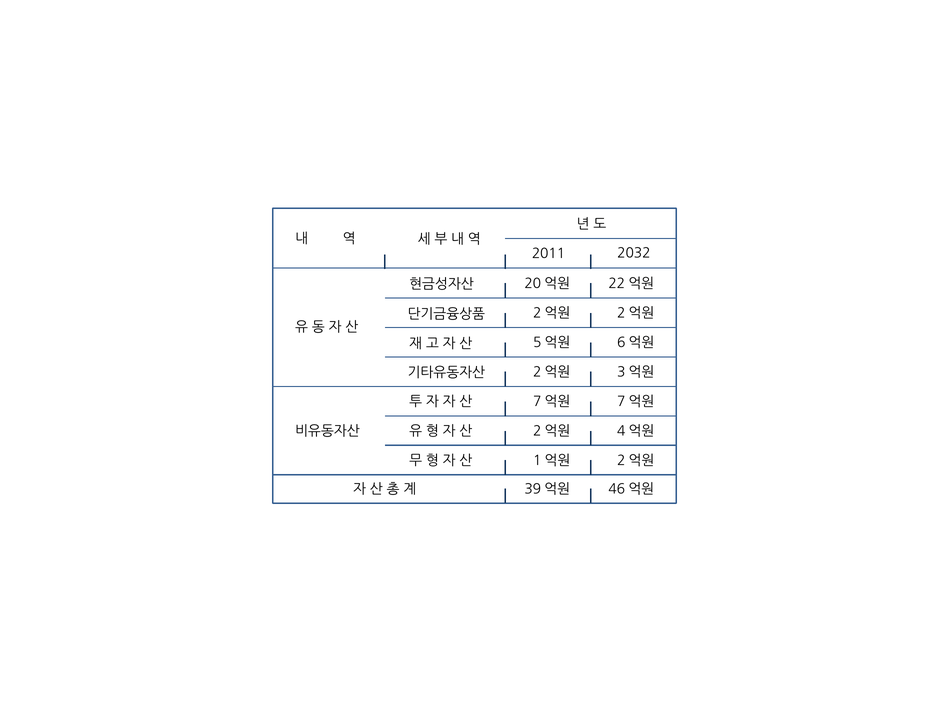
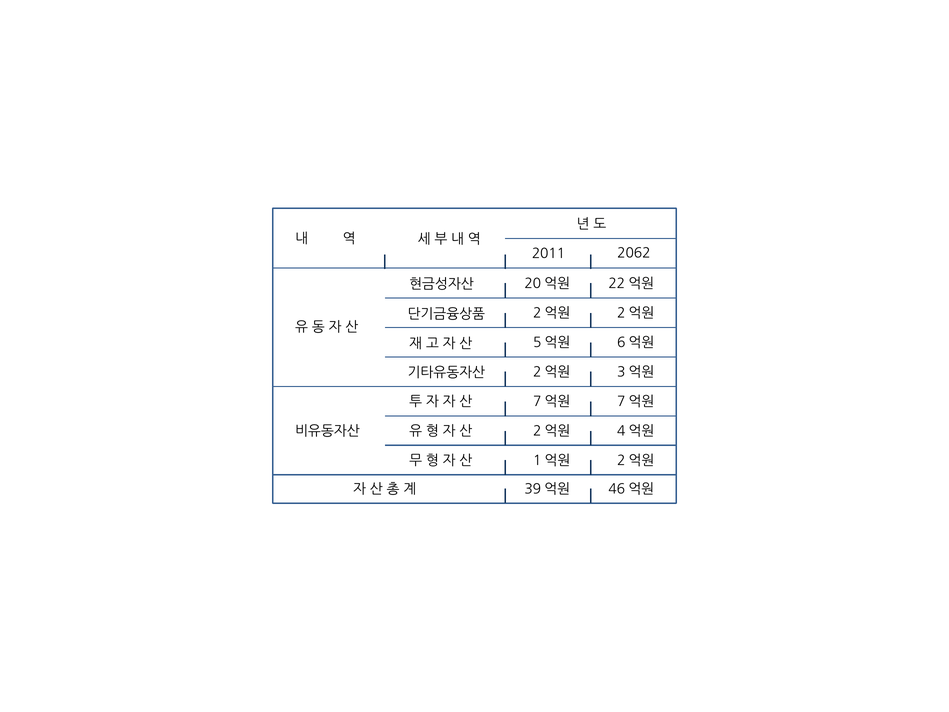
2032: 2032 -> 2062 (634, 253)
